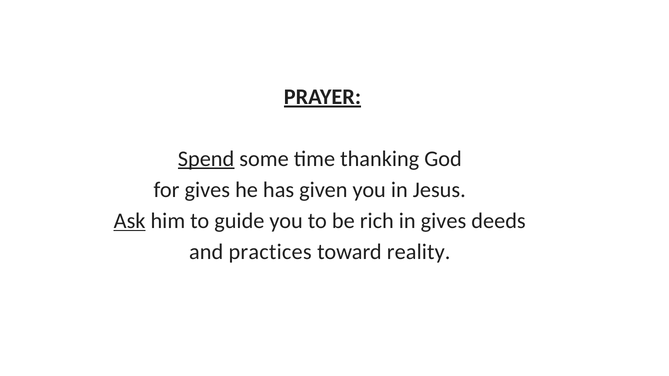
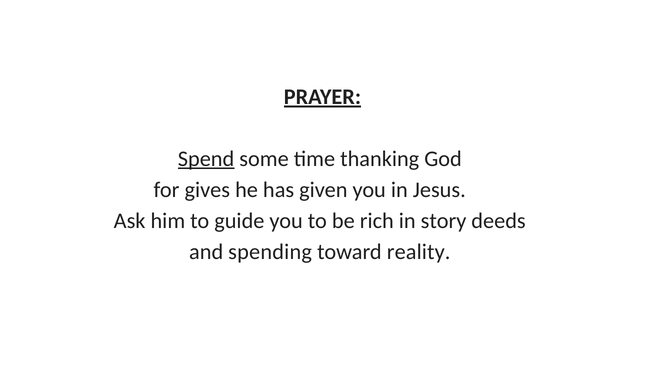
Ask underline: present -> none (130, 221)
in gives: gives -> story (444, 221)
practices: practices -> spending (270, 252)
